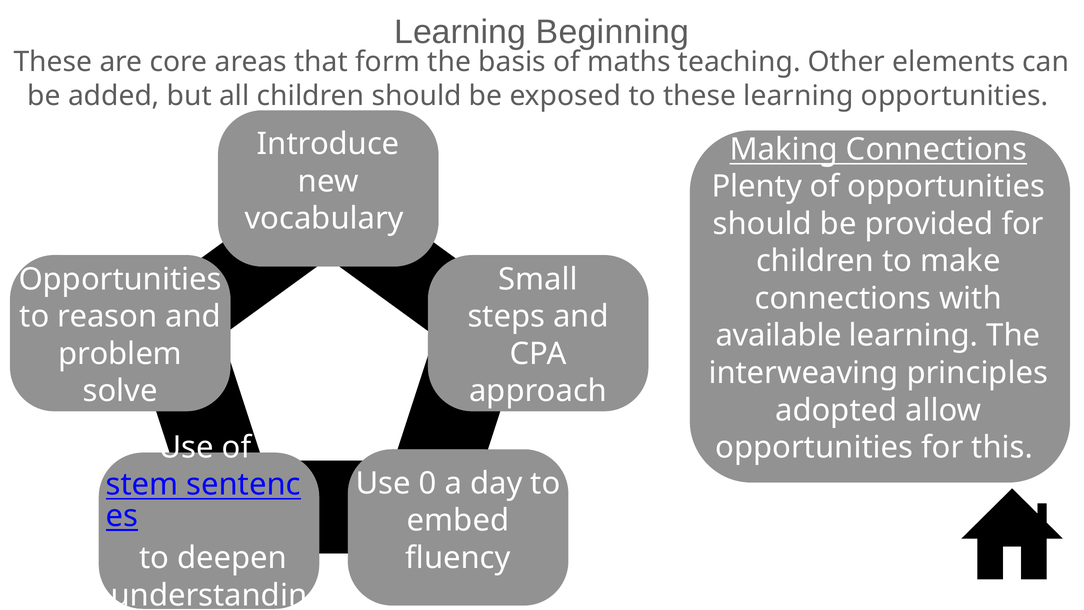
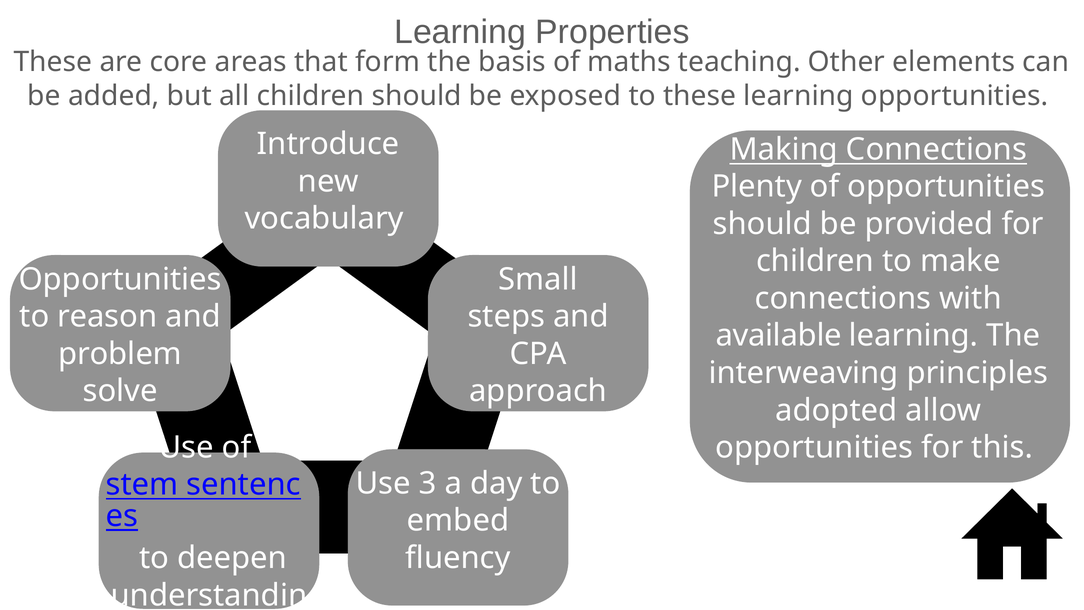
Beginning: Beginning -> Properties (613, 32)
0: 0 -> 3 (428, 483)
